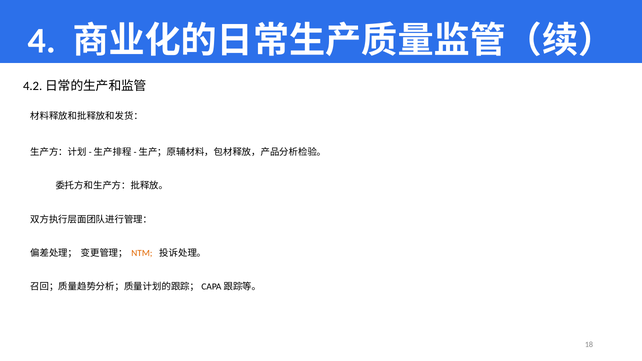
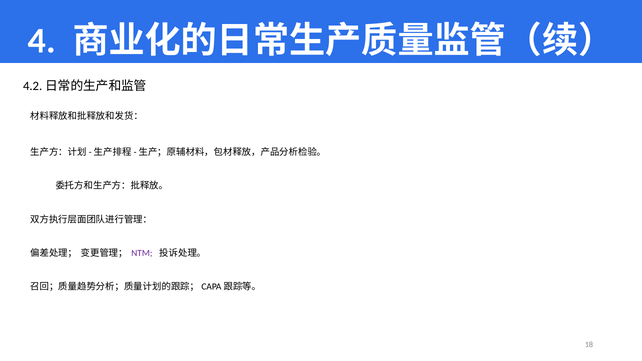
NTM colour: orange -> purple (142, 253)
